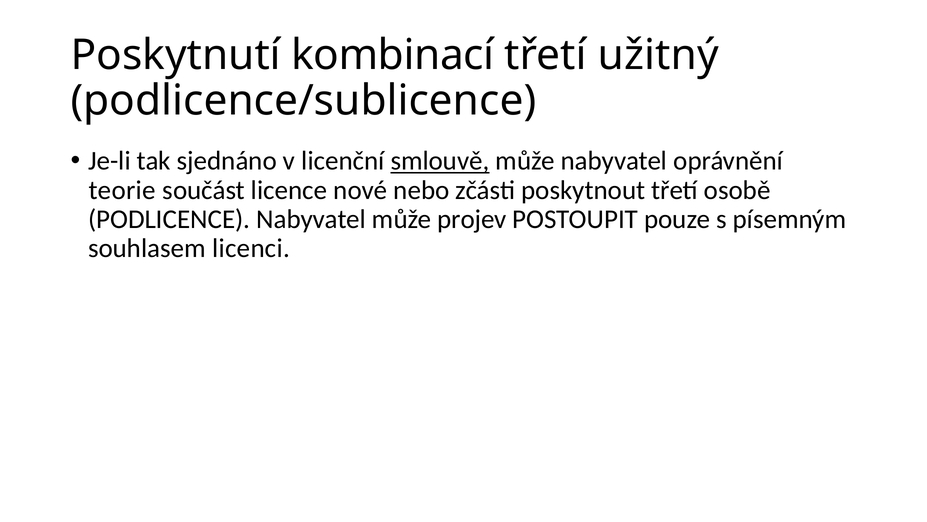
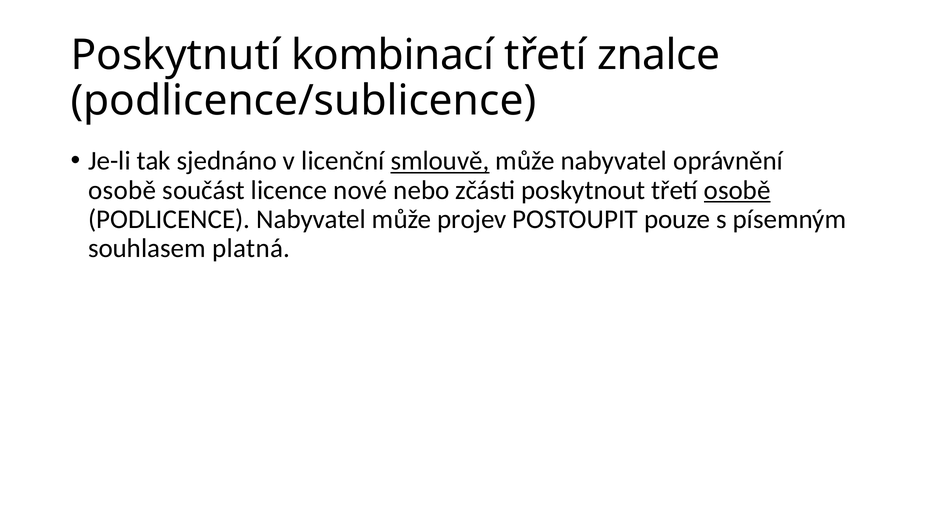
užitný: užitný -> znalce (659, 55)
teorie: teorie -> osobě (122, 190)
osobě underline: none -> present (737, 190)
licenci: licenci -> platná (251, 248)
